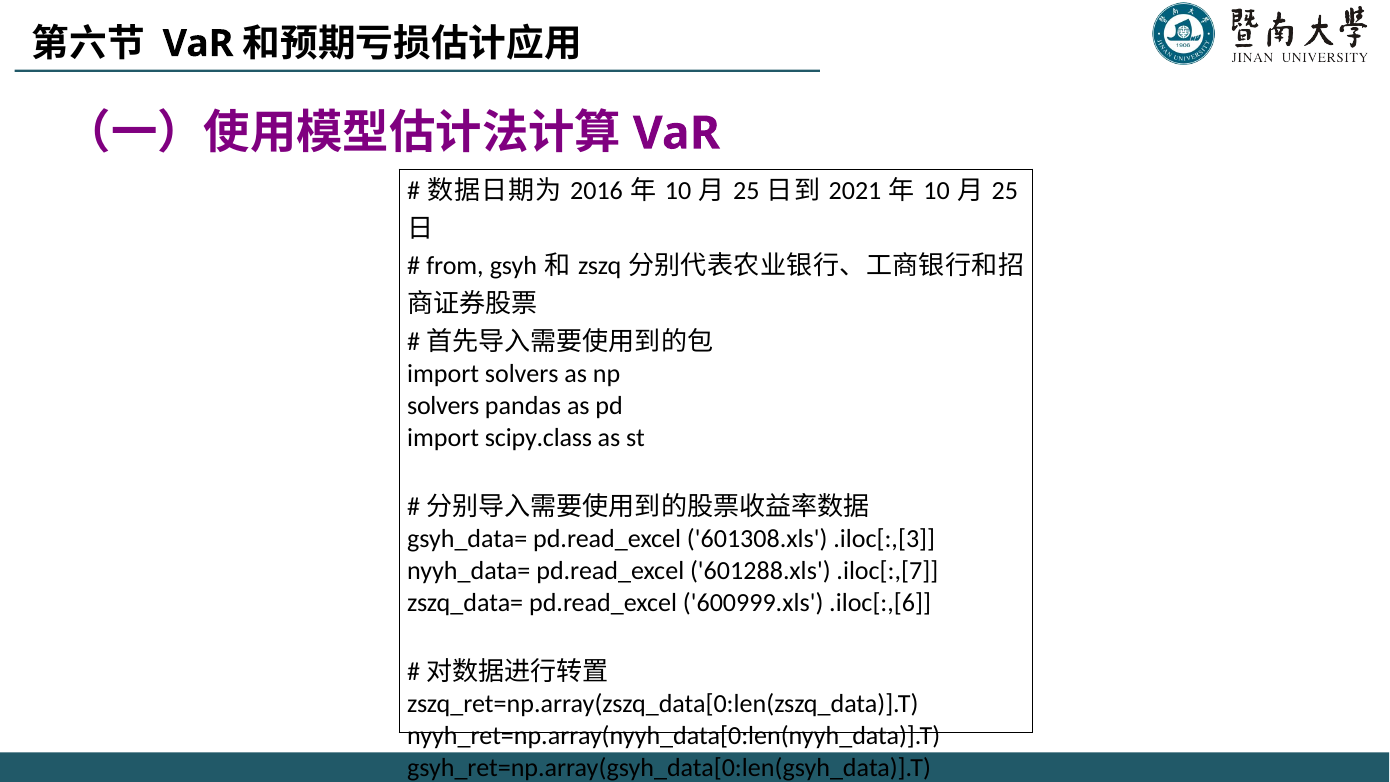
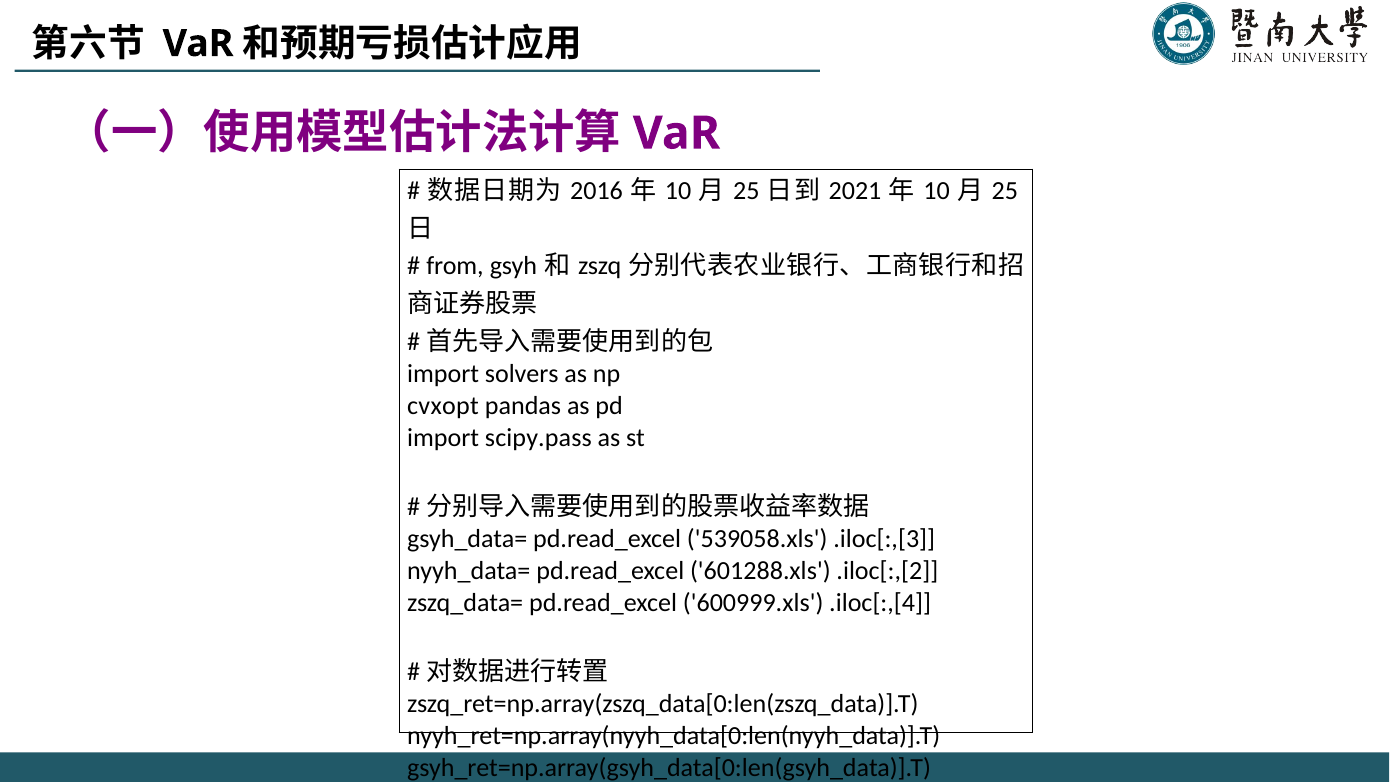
solvers: solvers -> cvxopt (443, 406)
scipy.class: scipy.class -> scipy.pass (538, 438)
601308.xls: 601308.xls -> 539058.xls (757, 539)
.iloc[:,[7: .iloc[:,[7 -> .iloc[:,[2 (887, 571)
.iloc[:,[6: .iloc[:,[6 -> .iloc[:,[4 (880, 603)
